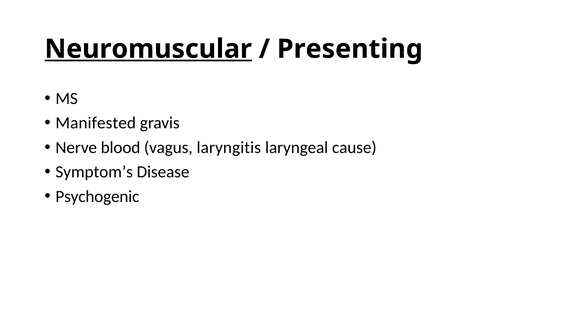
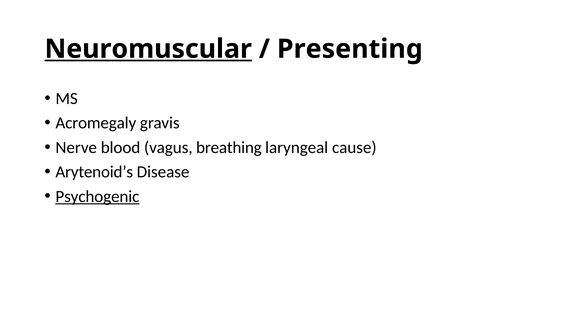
Manifested: Manifested -> Acromegaly (96, 123)
laryngitis: laryngitis -> breathing (229, 148)
Symptom’s: Symptom’s -> Arytenoid’s (94, 172)
Psychogenic underline: none -> present (97, 197)
